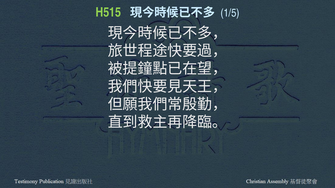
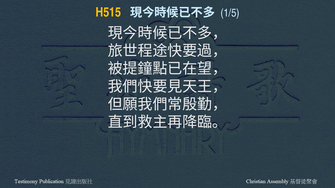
H515 colour: light green -> yellow (108, 12)
